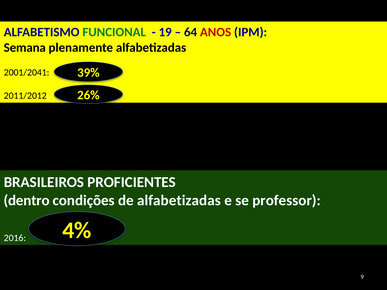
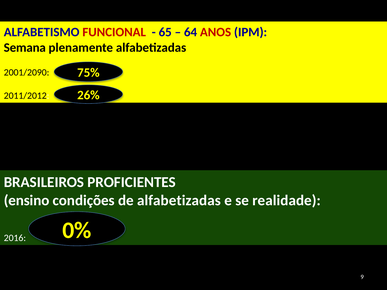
FUNCIONAL colour: green -> red (114, 32)
19: 19 -> 65 (165, 32)
39%: 39% -> 75% (88, 73)
2001/2041: 2001/2041 -> 2001/2090 (27, 73)
dentro: dentro -> ensino (27, 200)
professor: professor -> realidade (286, 200)
4%: 4% -> 0% (77, 231)
